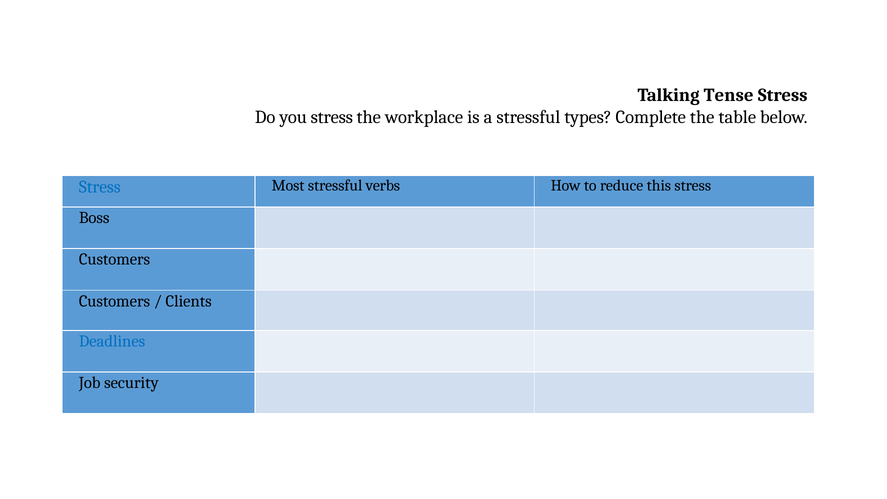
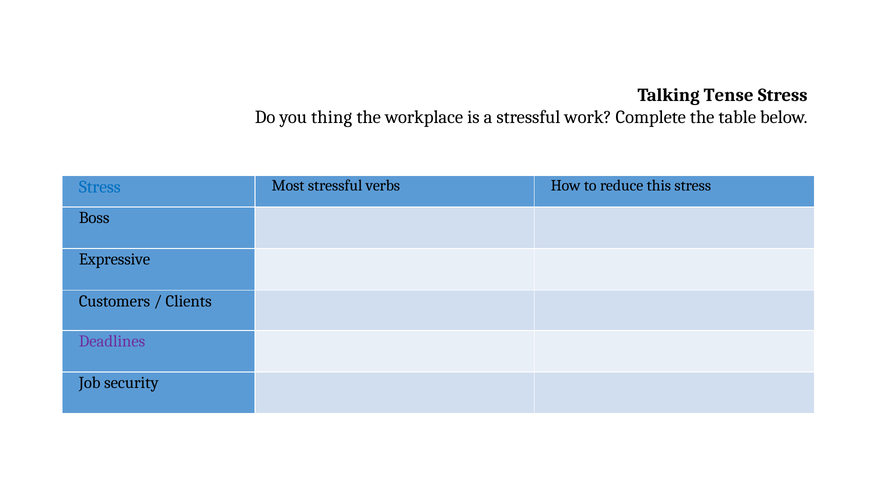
you stress: stress -> thing (332, 117)
types: types -> work (588, 117)
Customers: Customers -> Expressive (115, 259)
Deadlines colour: blue -> purple (112, 341)
